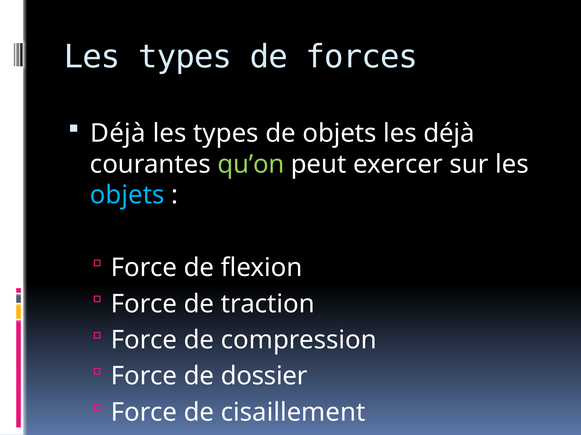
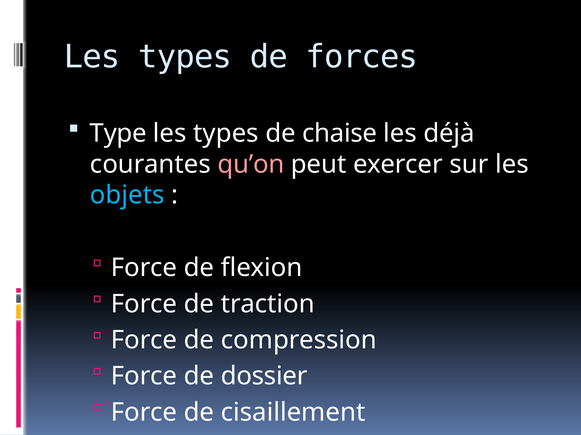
Déjà: Déjà -> Type (118, 133)
de objets: objets -> chaise (340, 133)
qu’on colour: light green -> pink (251, 164)
